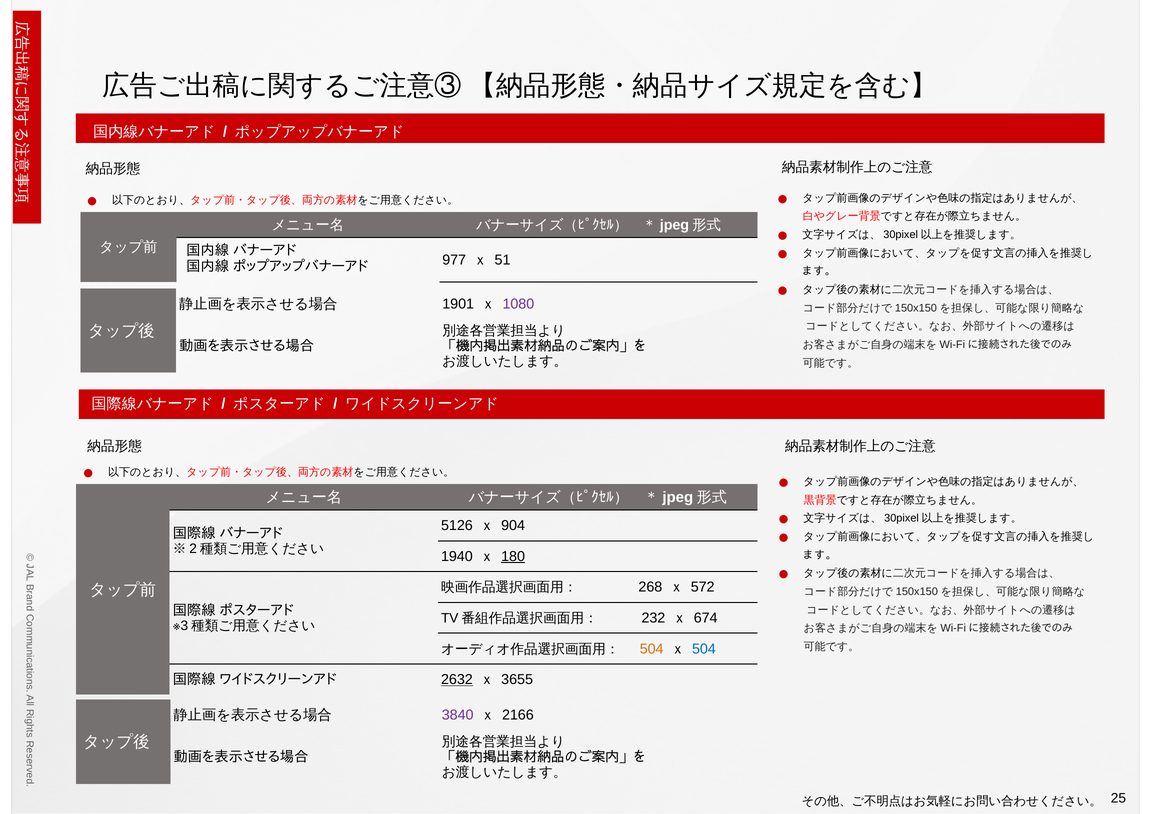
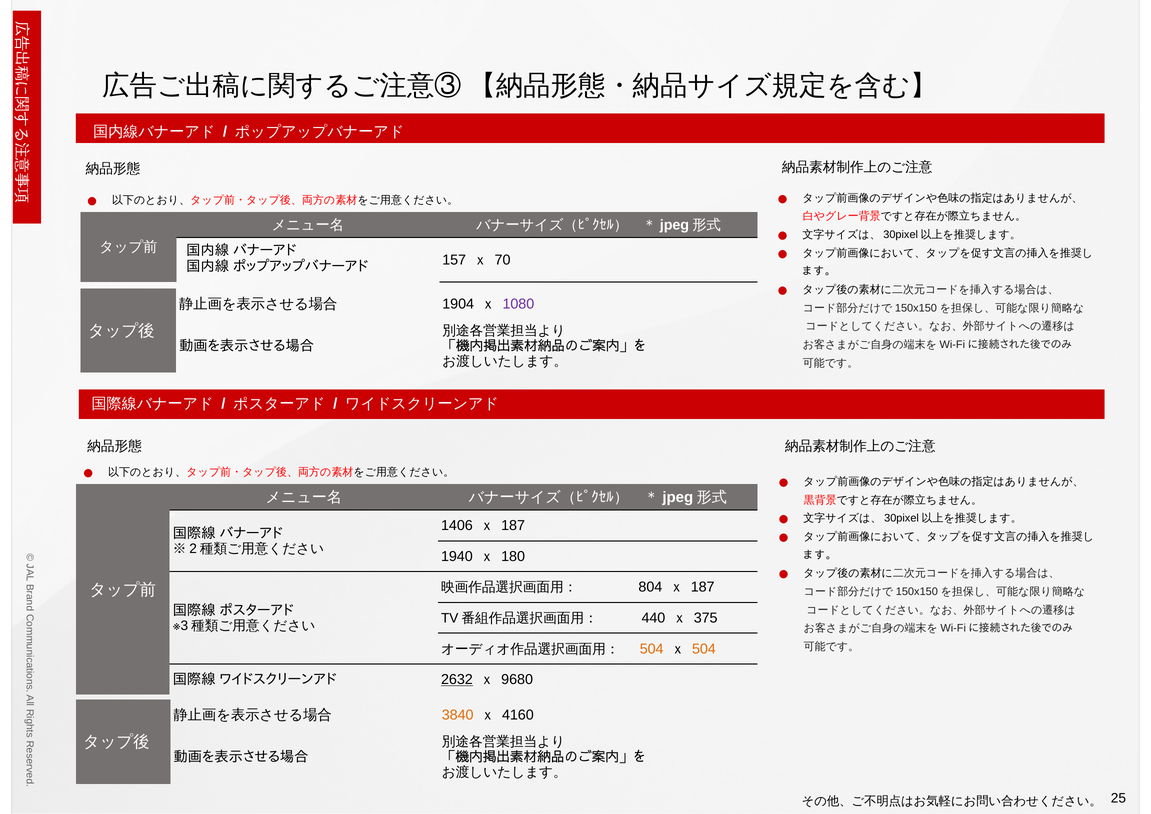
977: 977 -> 157 (454, 260)
51: 51 -> 70 (503, 260)
1901: 1901 -> 1904 (458, 304)
5126: 5126 -> 1406 (457, 526)
904: 904 -> 187 (513, 526)
180 underline: present -> none (513, 556)
268: 268 -> 804 (650, 587)
572: 572 -> 187 (703, 587)
232: 232 -> 440 (653, 618)
674: 674 -> 375 (706, 618)
504 colour: blue -> orange (704, 649)
3655: 3655 -> 9680 (517, 679)
3840 colour: purple -> orange (458, 715)
2166: 2166 -> 4160 (518, 715)
